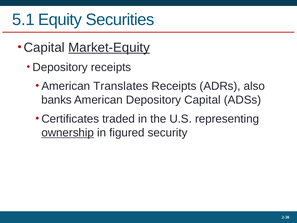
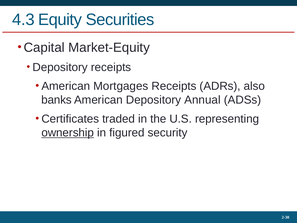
5.1: 5.1 -> 4.3 (23, 20)
Market-Equity underline: present -> none (109, 47)
Translates: Translates -> Mortgages (121, 86)
Depository Capital: Capital -> Annual (202, 100)
